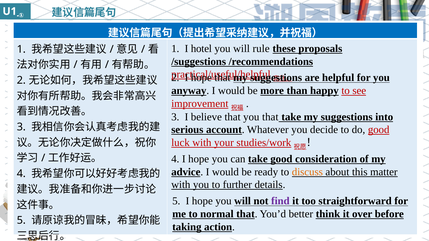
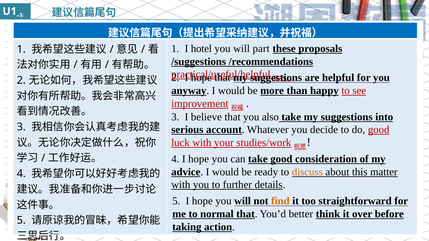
rule: rule -> part (261, 49)
you that: that -> also (270, 117)
find colour: purple -> orange (280, 201)
